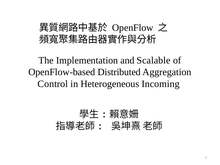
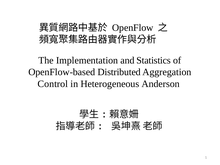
Scalable: Scalable -> Statistics (154, 60)
Incoming: Incoming -> Anderson (161, 84)
